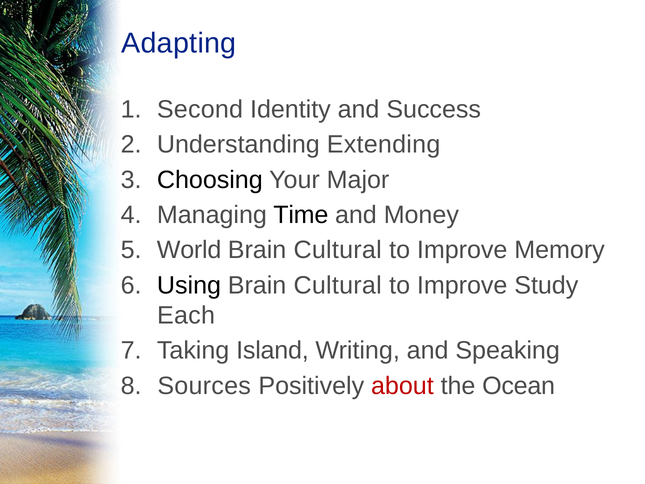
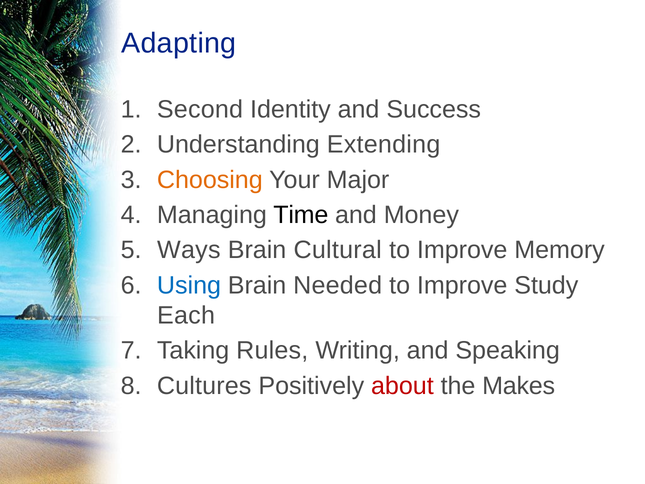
Choosing colour: black -> orange (210, 180)
World: World -> Ways (189, 250)
Using colour: black -> blue (189, 285)
Cultural: Cultural -> Needed (338, 285)
Island: Island -> Rules (272, 350)
Sources: Sources -> Cultures (204, 386)
Ocean: Ocean -> Makes (519, 386)
